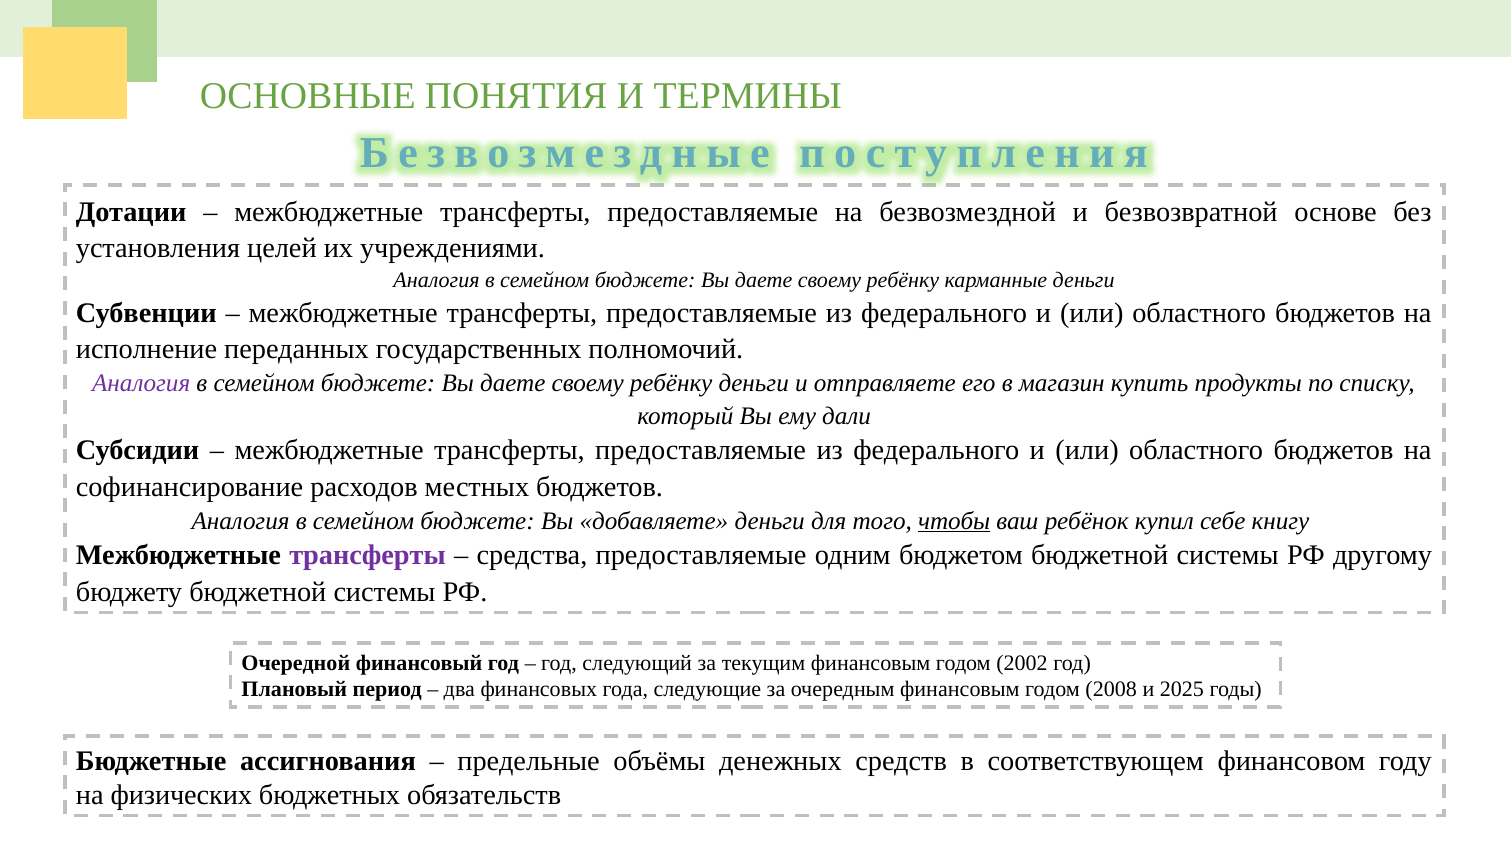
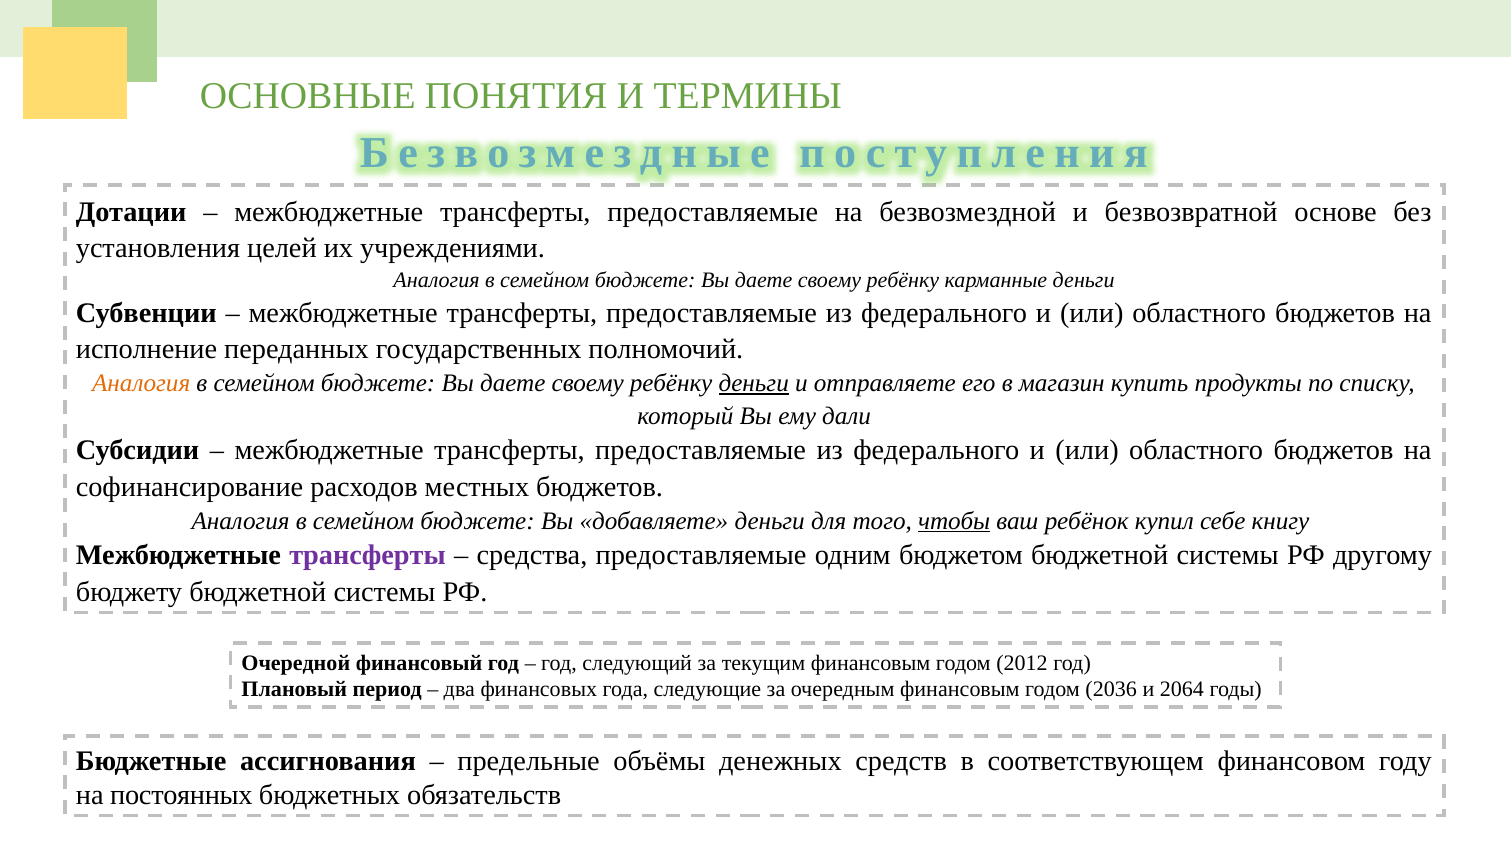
Аналогия colour: purple -> orange (141, 383)
деньги underline: none -> present (754, 383)
2002: 2002 -> 2012 (1022, 663)
2008: 2008 -> 2036 (1111, 690)
2025: 2025 -> 2064 (1182, 690)
физических: физических -> постоянных (181, 795)
